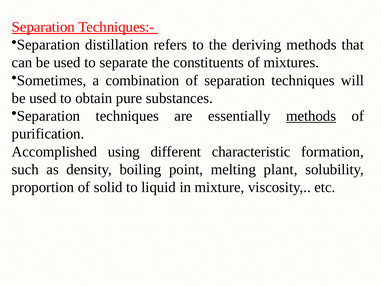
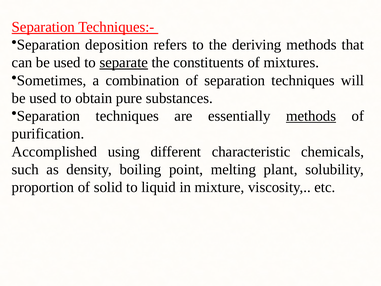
distillation: distillation -> deposition (117, 45)
separate underline: none -> present (124, 63)
formation: formation -> chemicals (333, 151)
